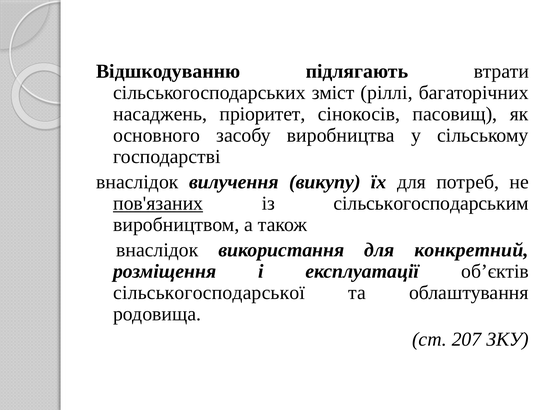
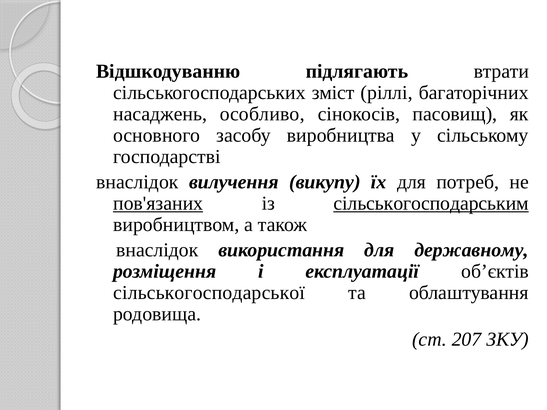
пріоритет: пріоритет -> особливо (262, 114)
сільськогосподарським underline: none -> present (431, 203)
конкретний: конкретний -> державному (471, 250)
